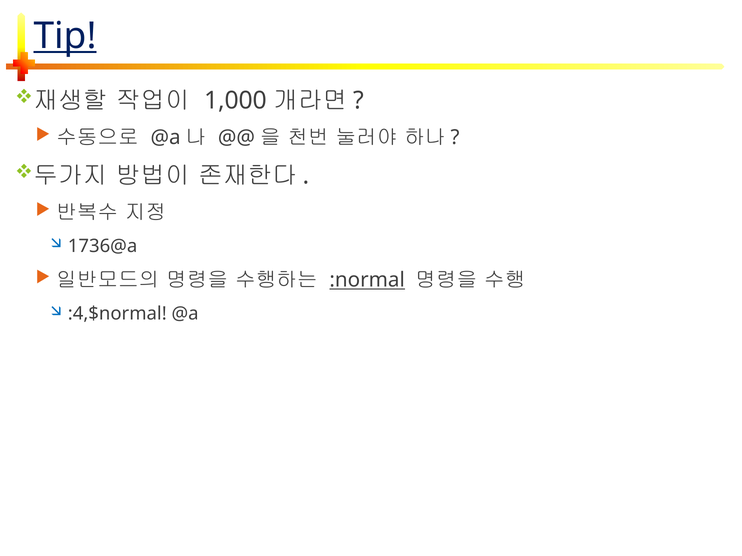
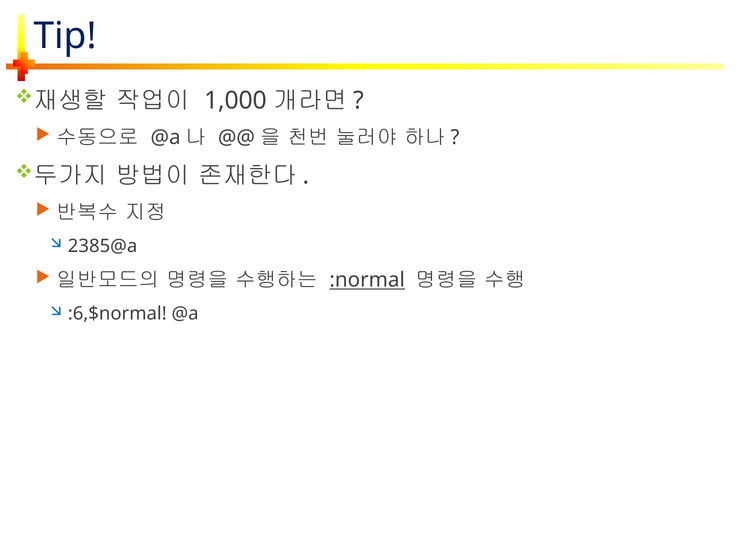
Tip underline: present -> none (65, 36)
1736@a: 1736@a -> 2385@a (103, 246)
:4,$normal: :4,$normal -> :6,$normal (117, 314)
